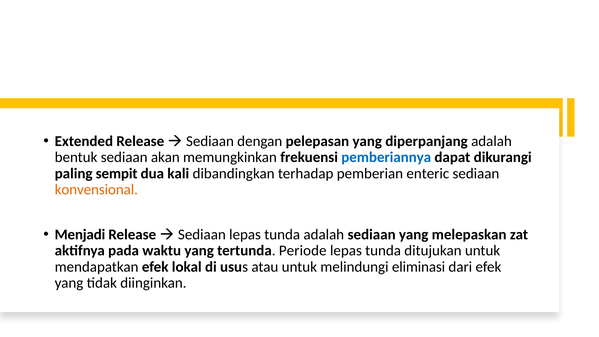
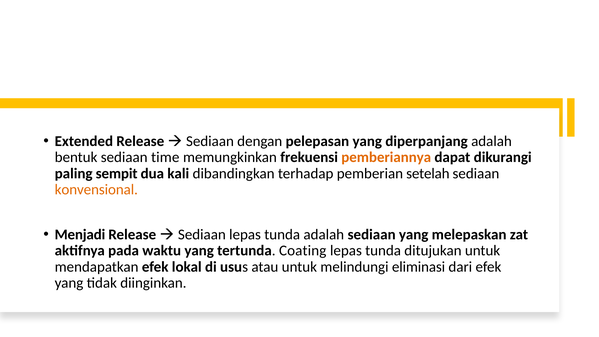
akan: akan -> time (165, 157)
pemberiannya colour: blue -> orange (386, 157)
enteric: enteric -> setelah (428, 173)
Periode: Periode -> Coating (303, 251)
